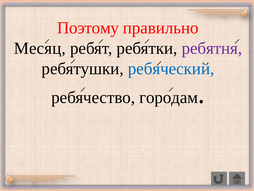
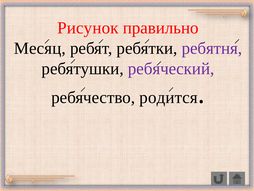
Поэтому: Поэтому -> Рисунок (88, 28)
ребяческий colour: blue -> purple (171, 68)
городам: городам -> родится (169, 97)
